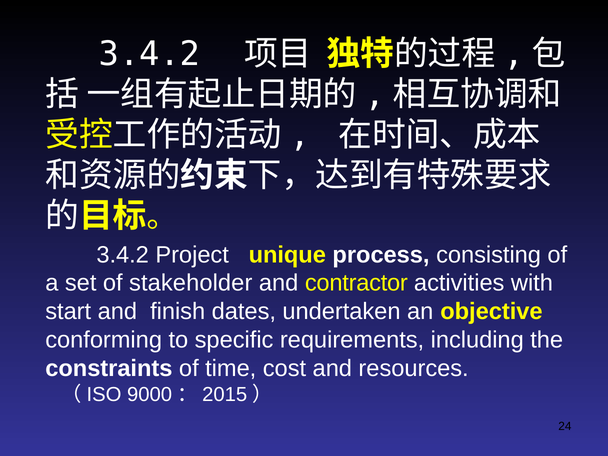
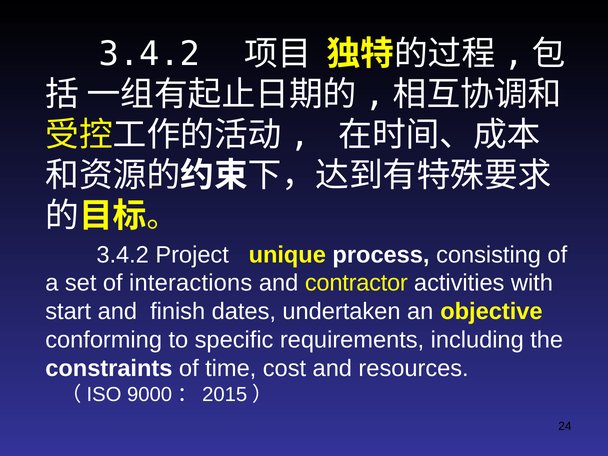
stakeholder: stakeholder -> interactions (191, 283)
